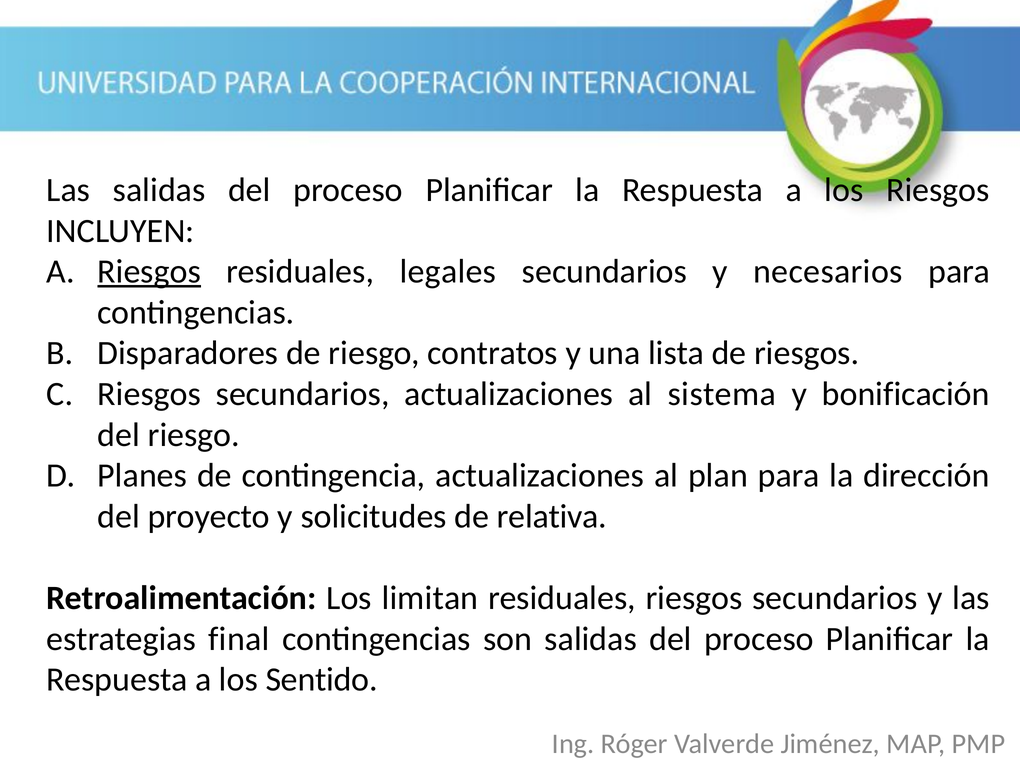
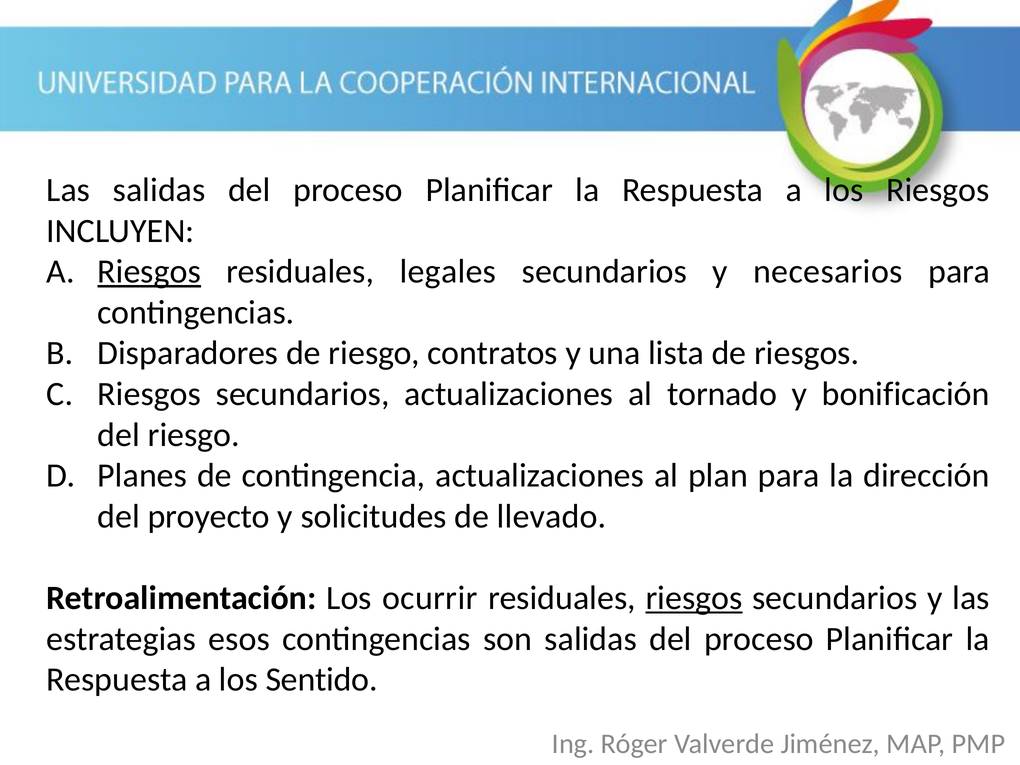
sistema: sistema -> tornado (722, 394)
relativa: relativa -> llevado (552, 516)
limitan: limitan -> ocurrir (430, 598)
riesgos underline: none -> present (694, 598)
final: final -> esos (239, 639)
